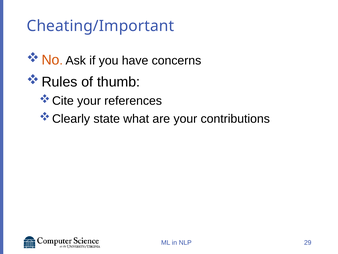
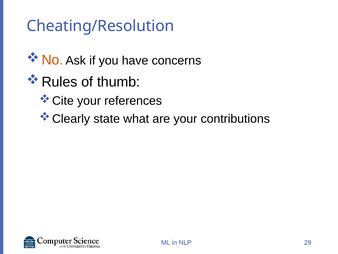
Cheating/Important: Cheating/Important -> Cheating/Resolution (100, 26)
